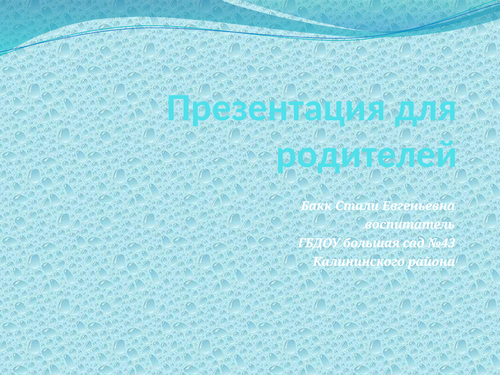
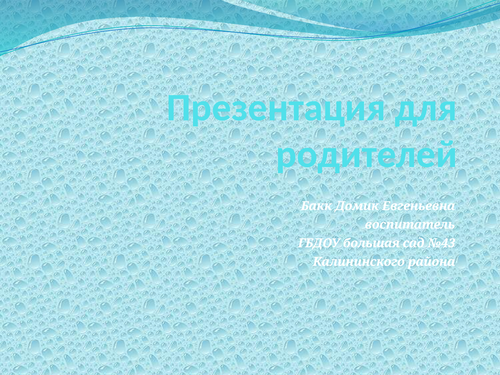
Стали: Стали -> Домик (357, 206)
